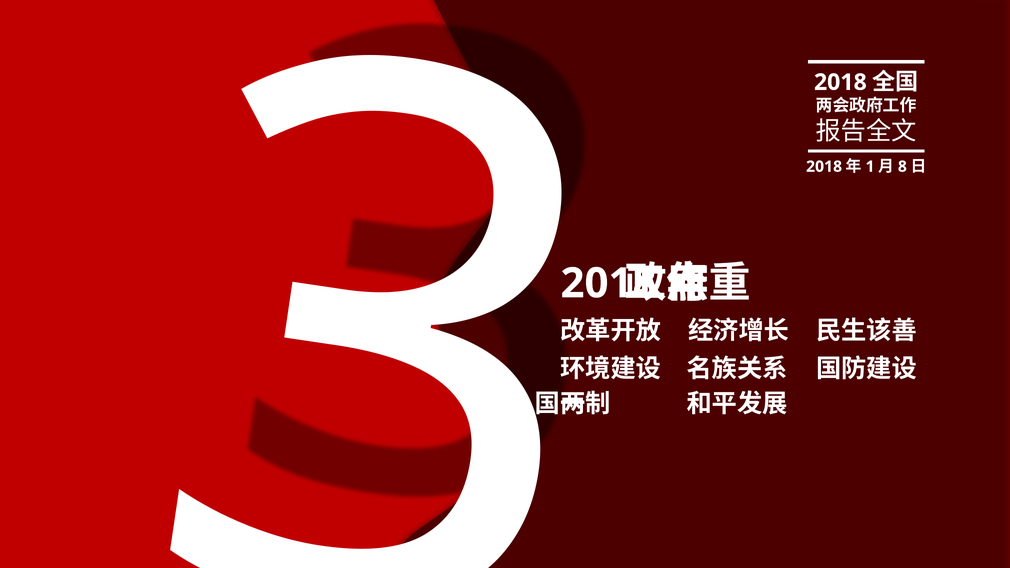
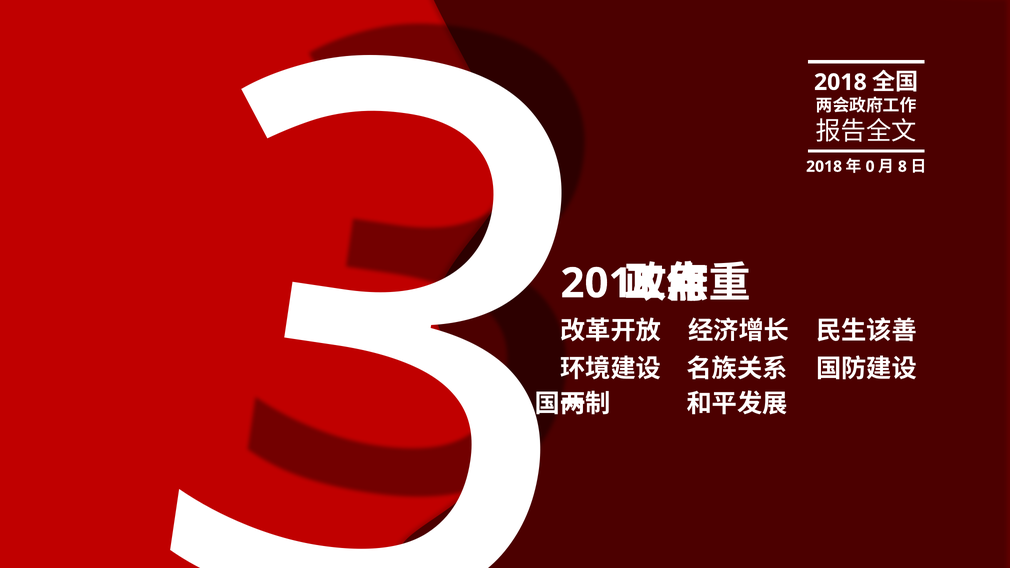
1: 1 -> 0 (870, 167)
